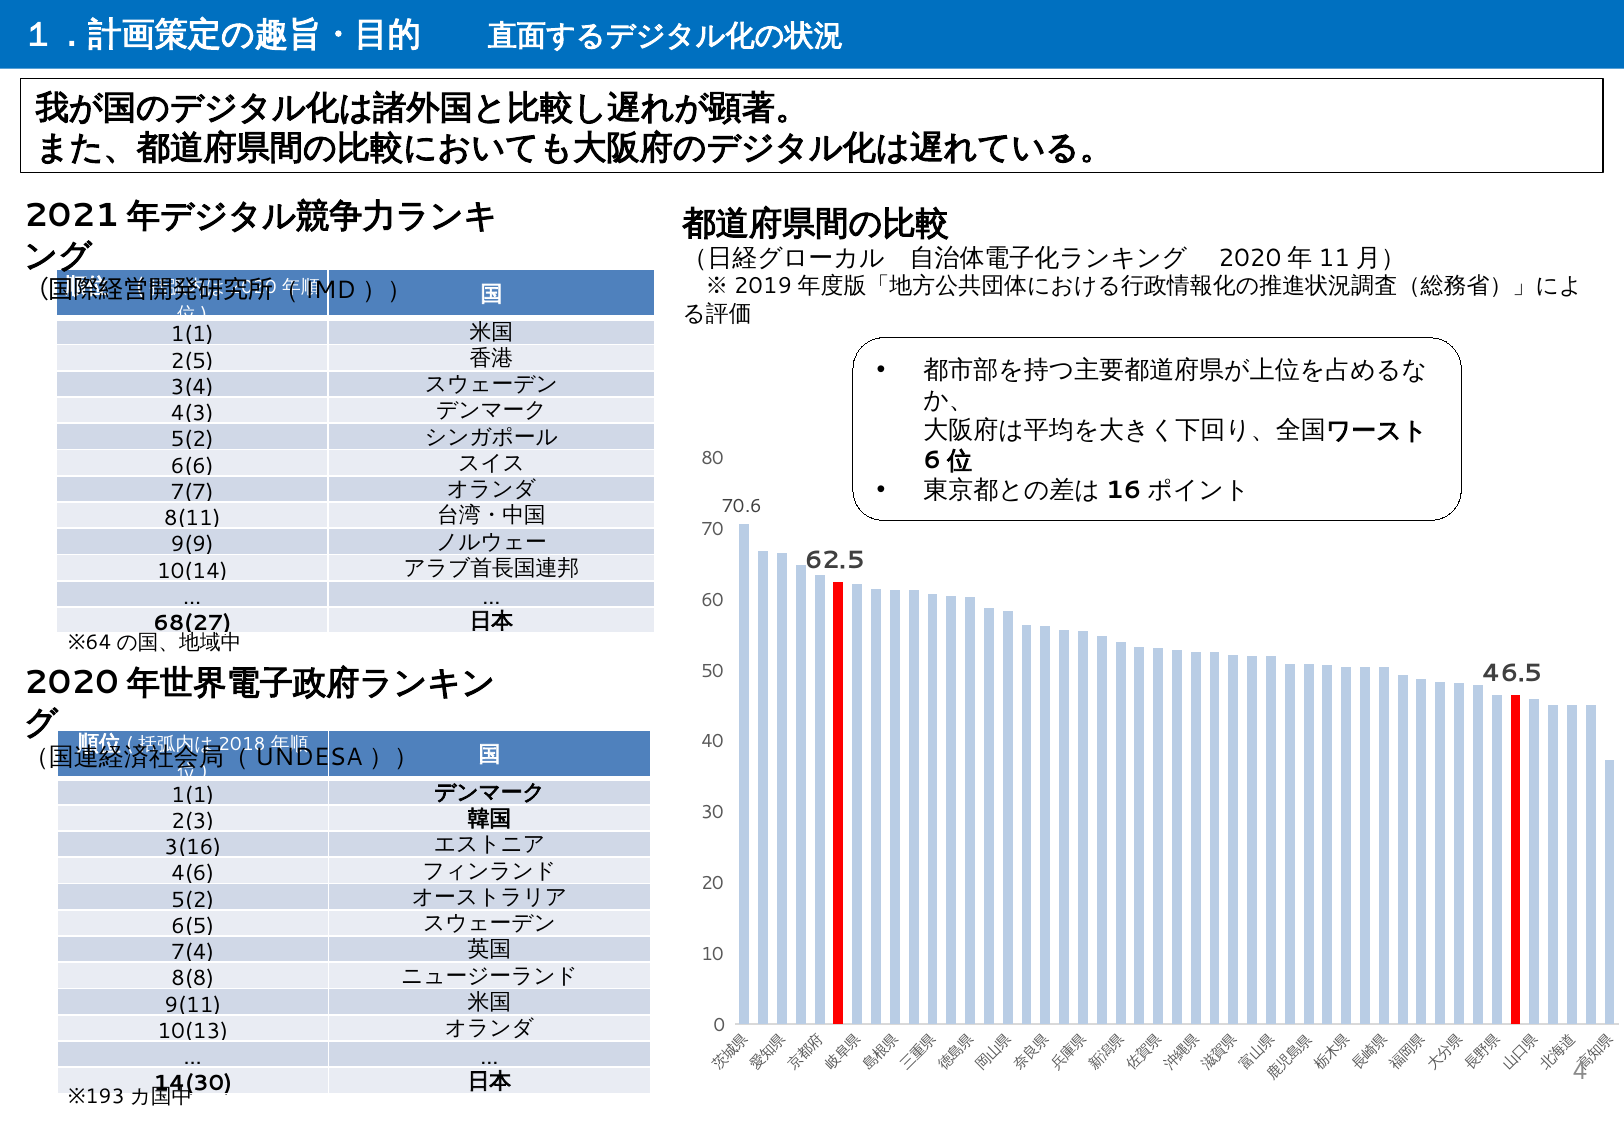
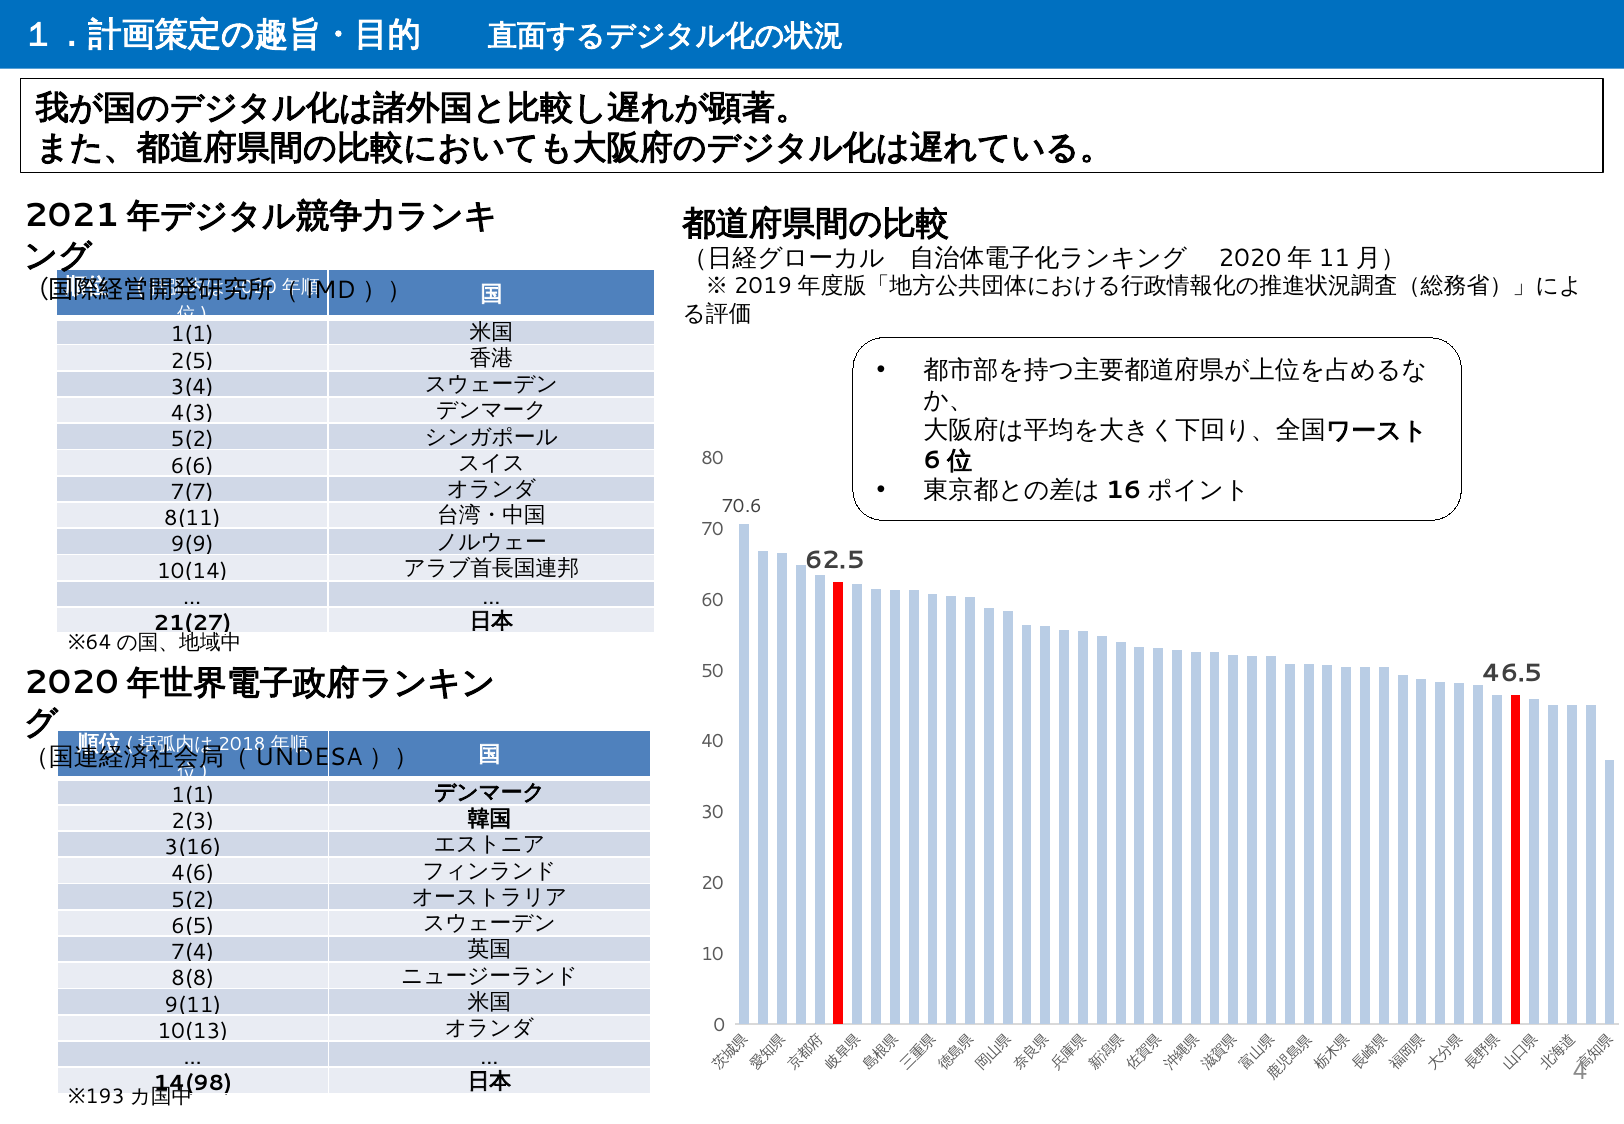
68(27: 68(27 -> 21(27 (192, 624)
14(30: 14(30 -> 14(98 (193, 1084)
